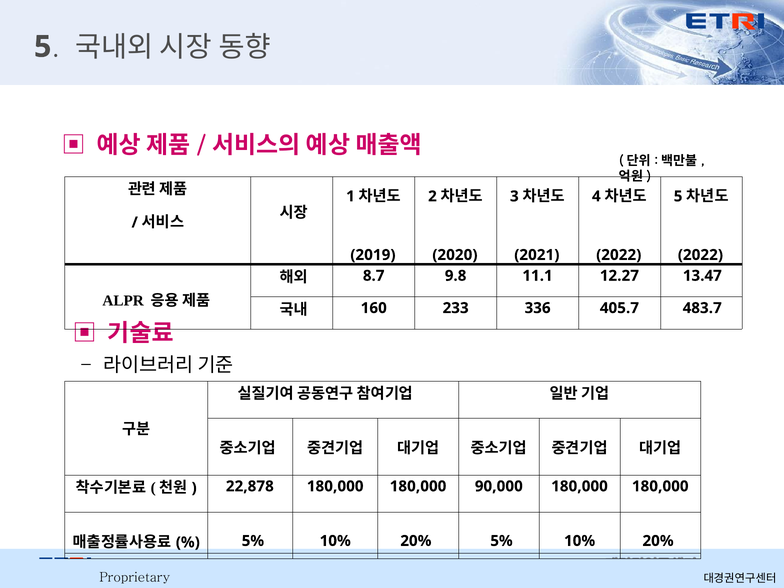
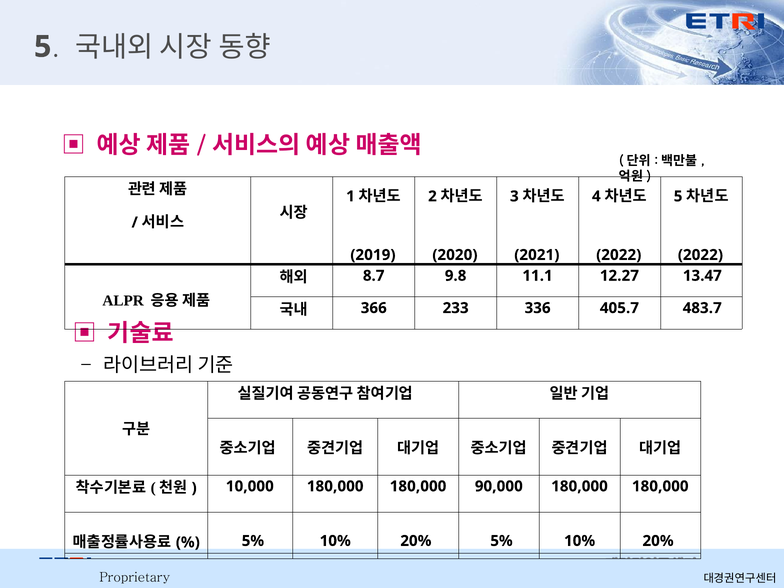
160: 160 -> 366 (374, 308)
22,878: 22,878 -> 10,000 (250, 486)
